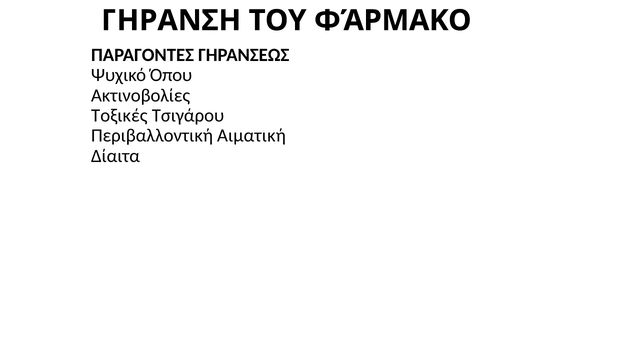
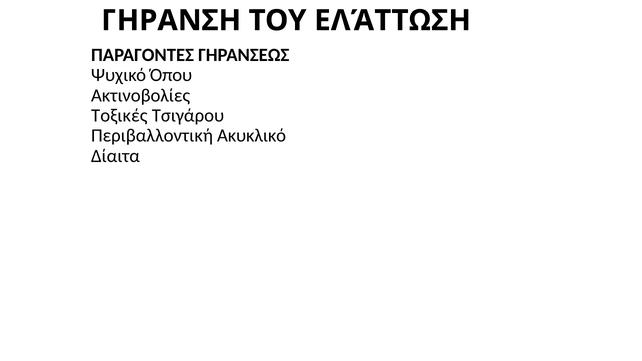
ΦΆΡΜΑΚΟ: ΦΆΡΜΑΚΟ -> ΕΛΆΤΤΩΣΗ (393, 21)
Αιματική: Αιματική -> Ακυκλικό (252, 136)
